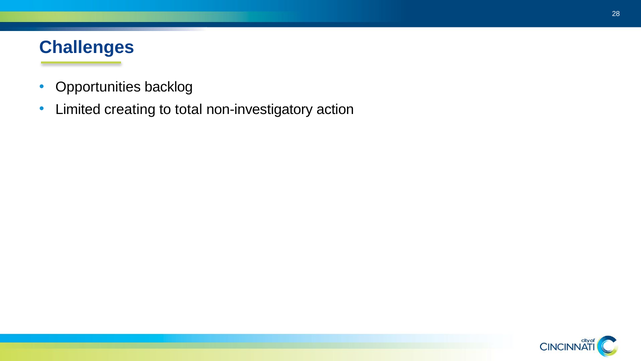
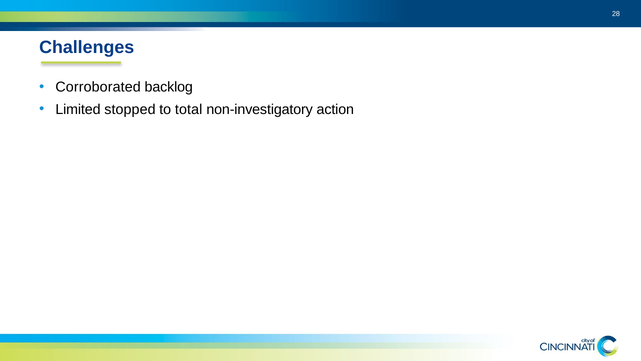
Opportunities: Opportunities -> Corroborated (98, 87)
creating: creating -> stopped (130, 109)
